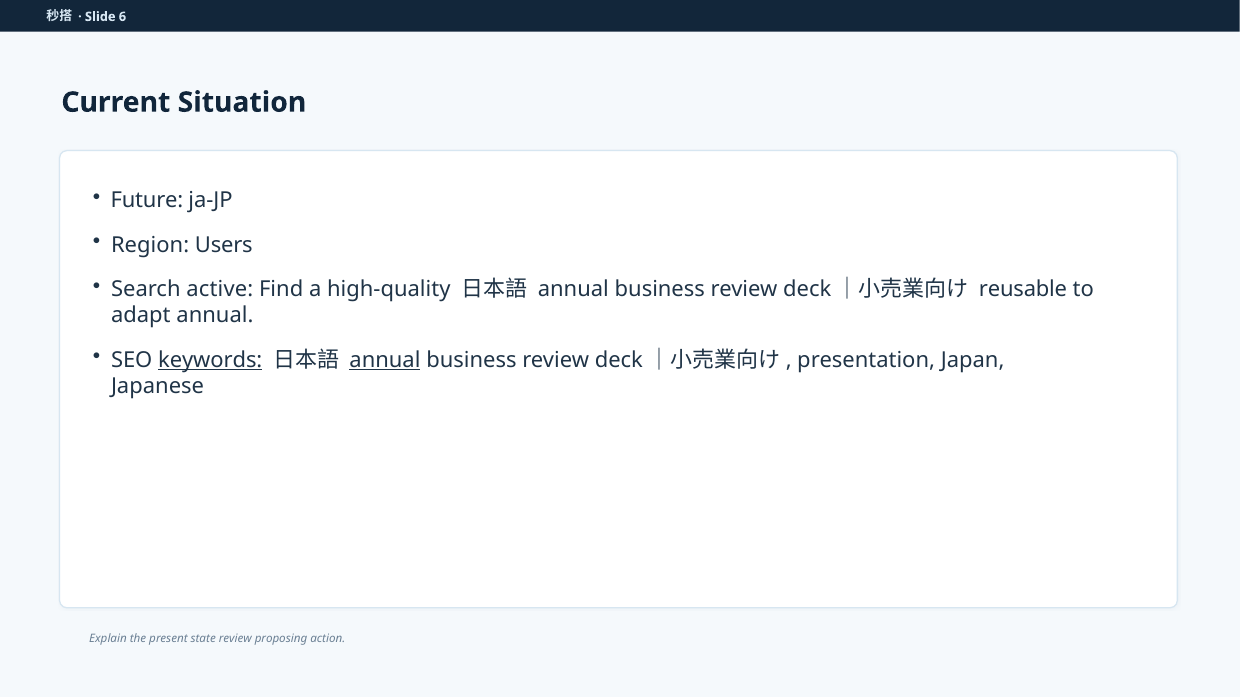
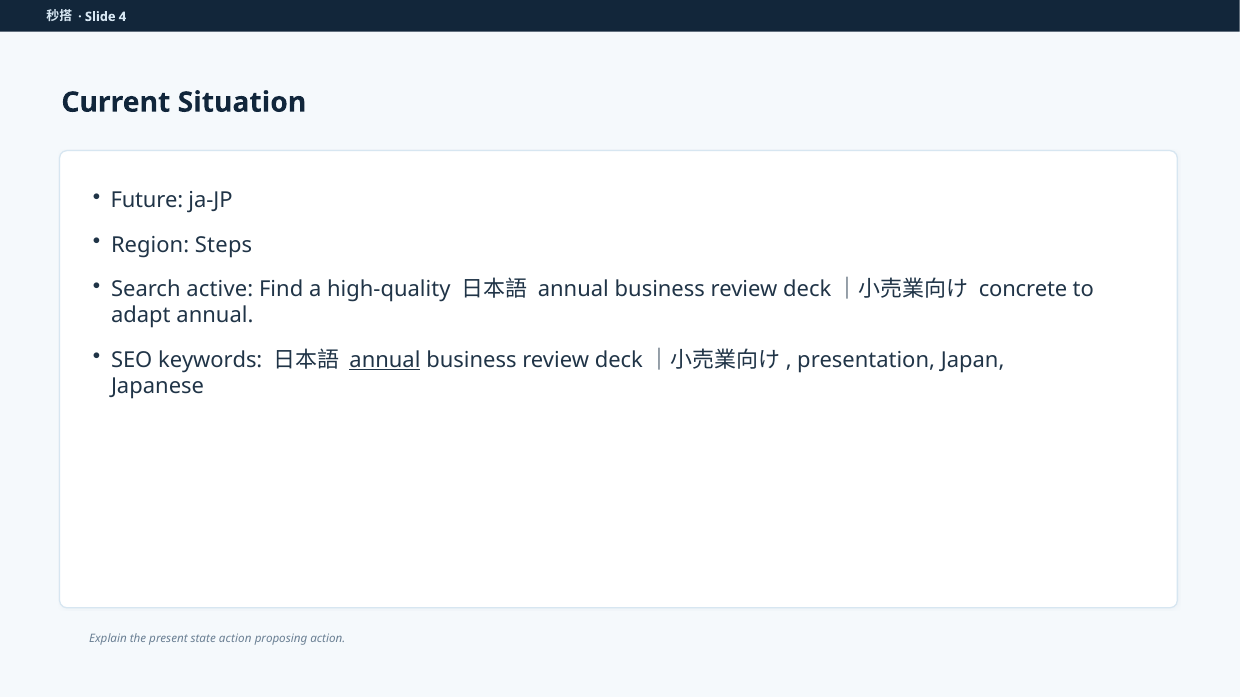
6: 6 -> 4 (122, 17)
Users: Users -> Steps (224, 245)
reusable: reusable -> concrete (1023, 290)
keywords underline: present -> none (210, 360)
state review: review -> action (235, 639)
